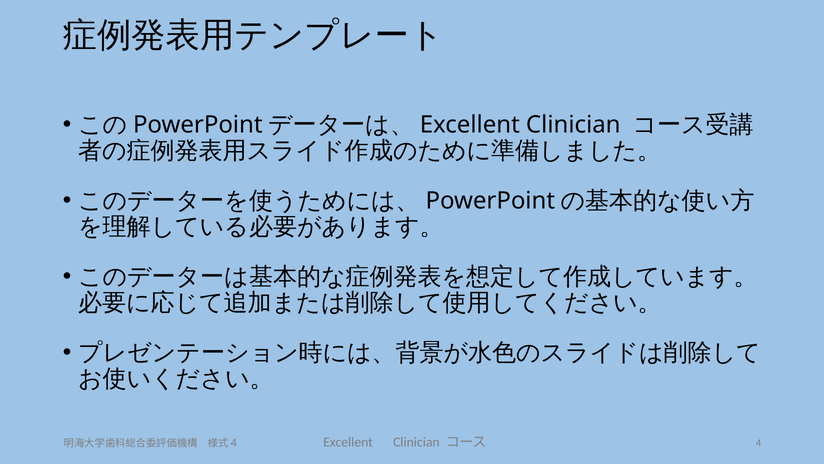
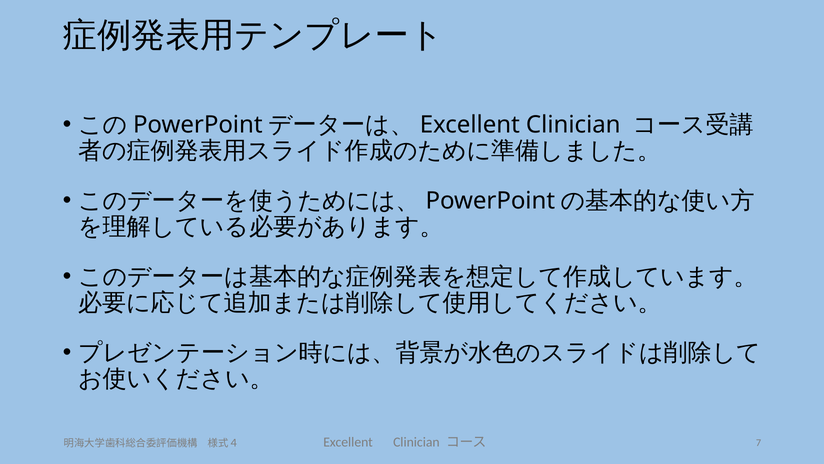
4: 4 -> 7 (759, 443)
